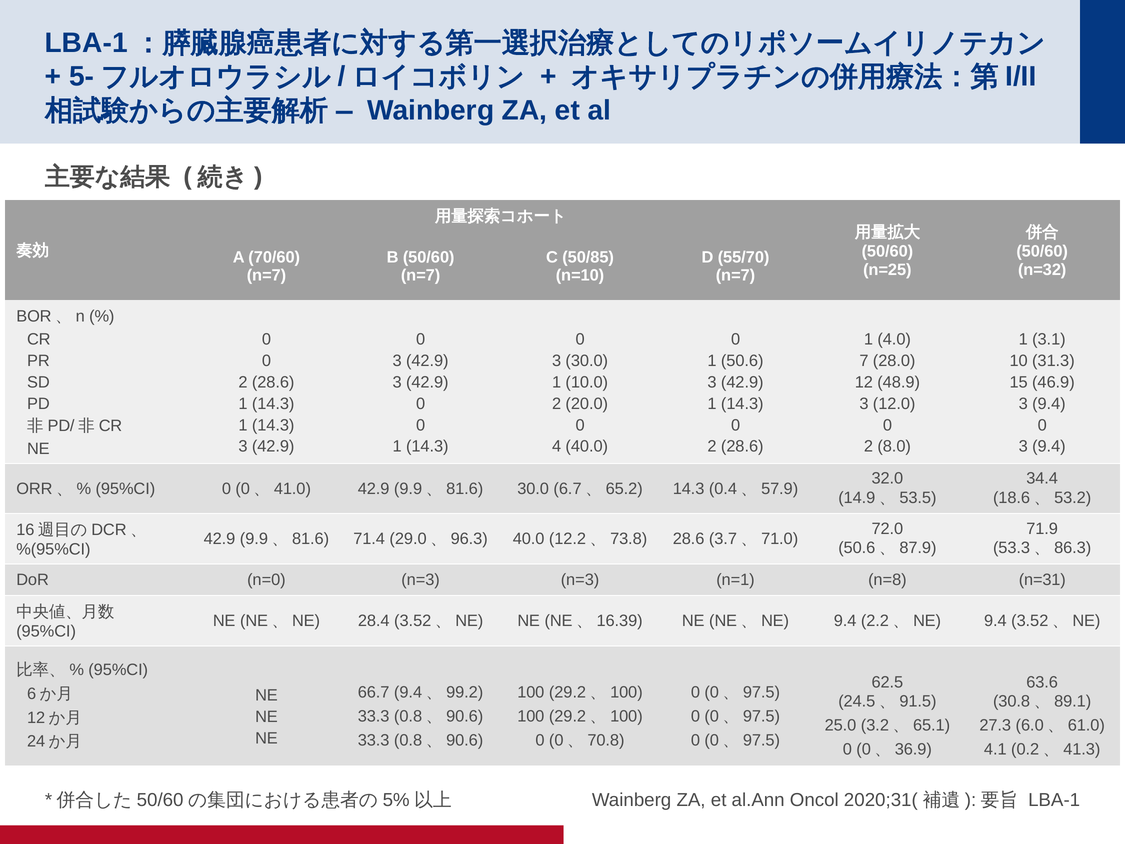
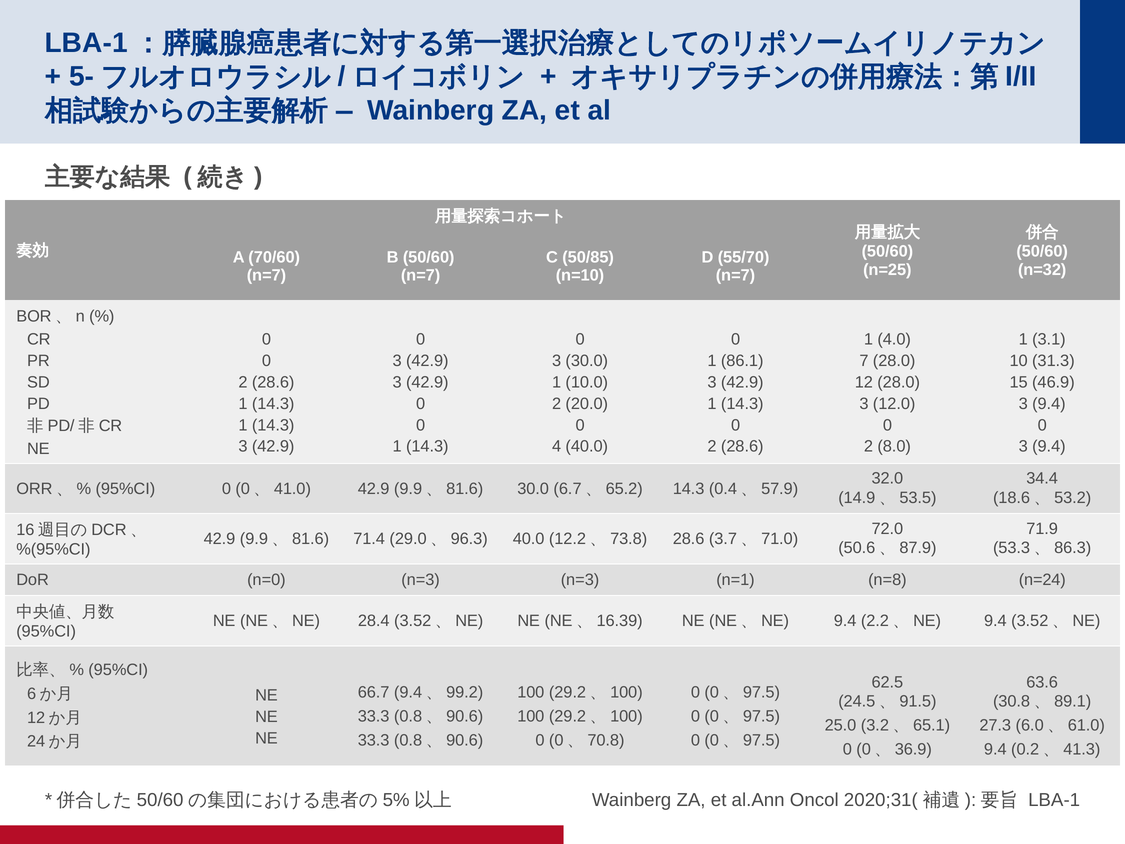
50.6: 50.6 -> 86.1 (742, 361)
12 48.9: 48.9 -> 28.0 (899, 382)
n=31: n=31 -> n=24 (1042, 580)
4.1: 4.1 -> 9.4 (995, 749)
